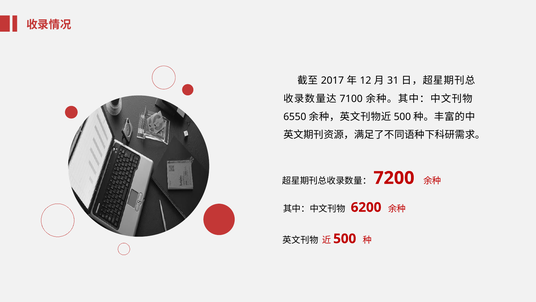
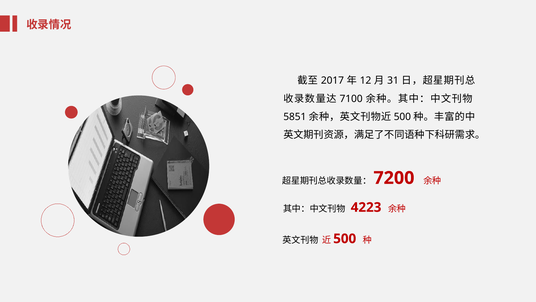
6550: 6550 -> 5851 (295, 117)
6200: 6200 -> 4223 (366, 207)
